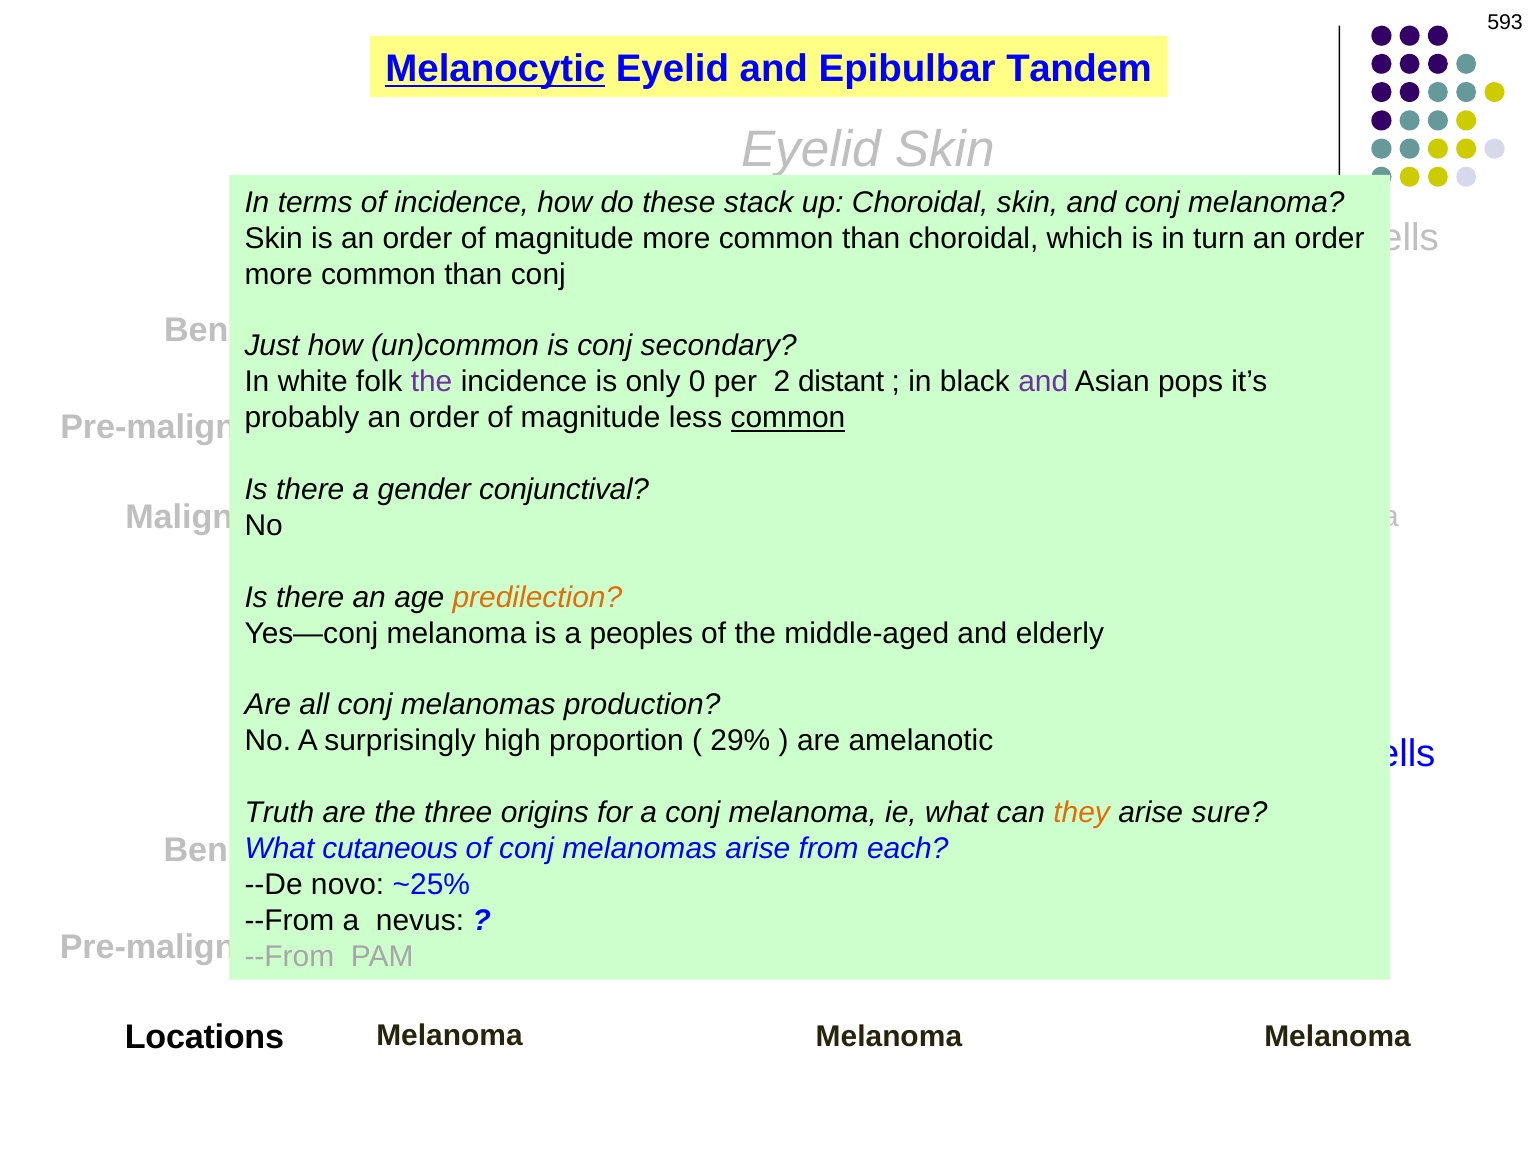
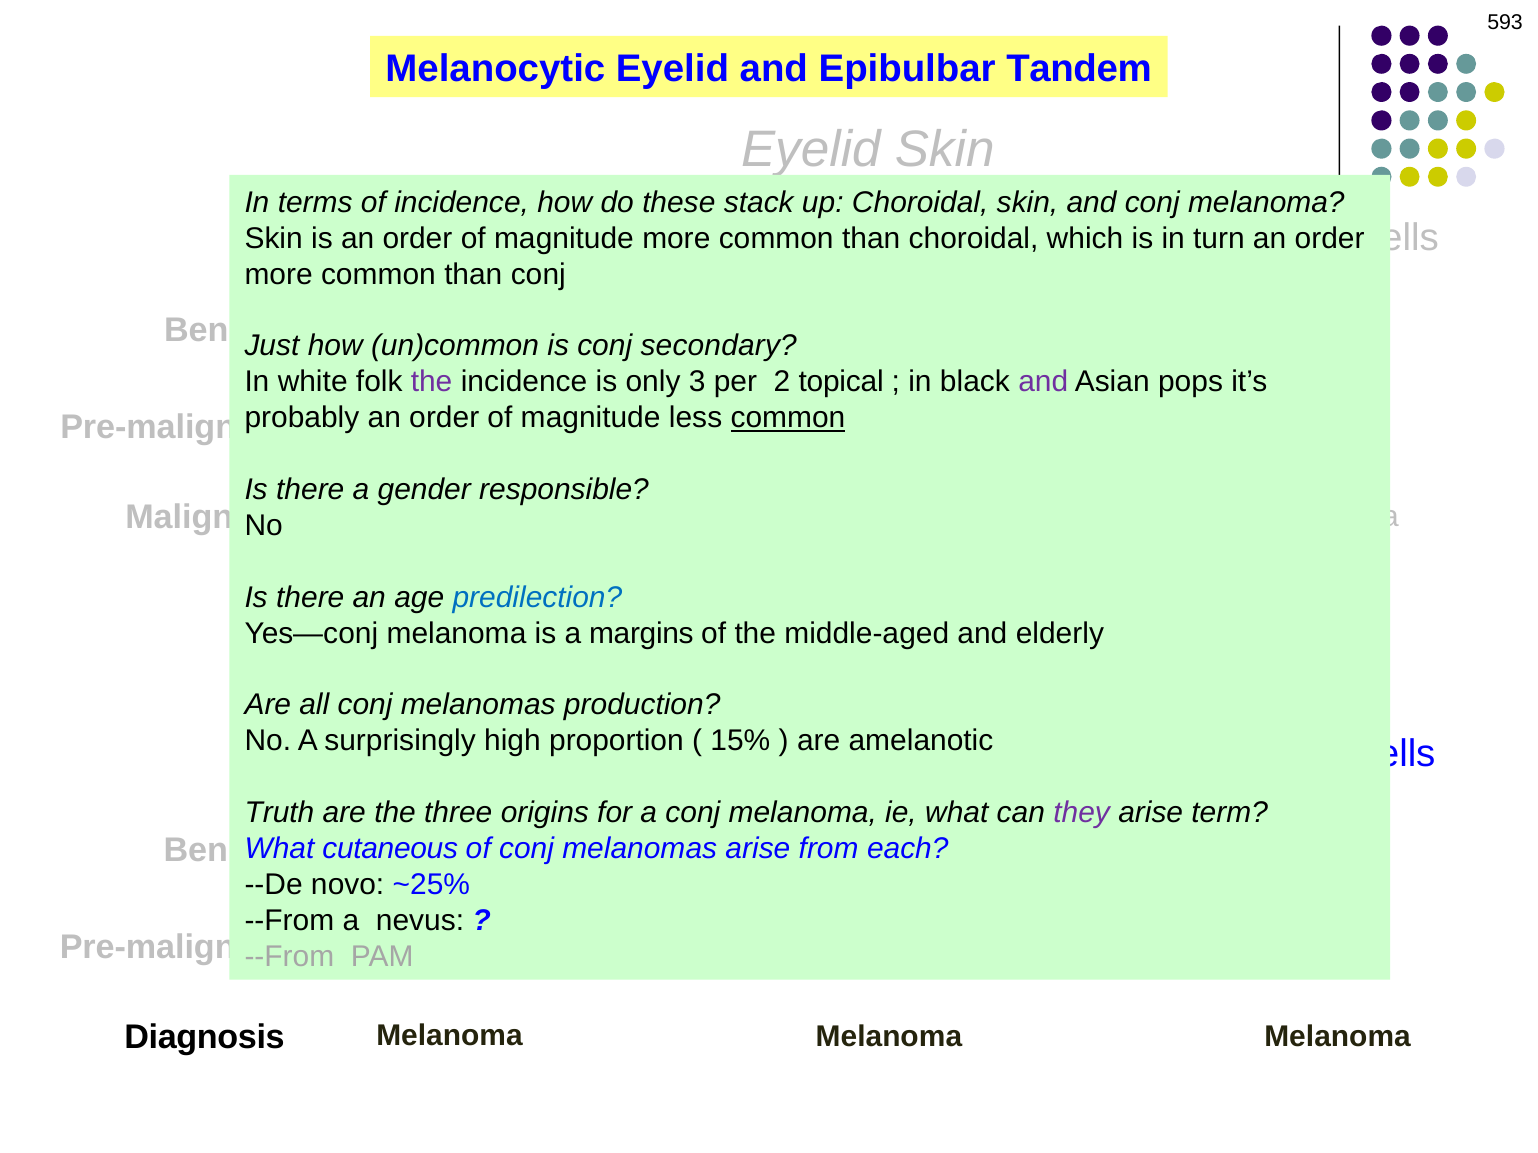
Melanocytic underline: present -> none (495, 69)
0: 0 -> 3 (697, 382)
distant: distant -> topical (841, 382)
conjunctival: conjunctival -> responsible (564, 490)
predilection colour: orange -> blue (537, 598)
peoples: peoples -> margins (641, 633)
29%: 29% -> 15% (740, 741)
they colour: orange -> purple (1082, 813)
sure: sure -> term (1230, 813)
Locations: Locations -> Diagnosis (205, 1037)
